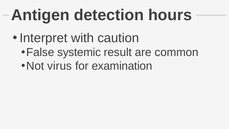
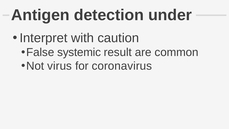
hours: hours -> under (170, 15)
examination: examination -> coronavirus (122, 66)
